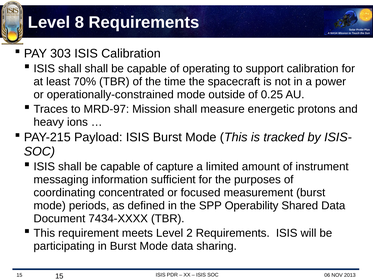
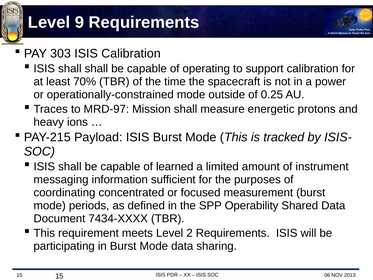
8: 8 -> 9 (79, 22)
capture: capture -> learned (175, 166)
